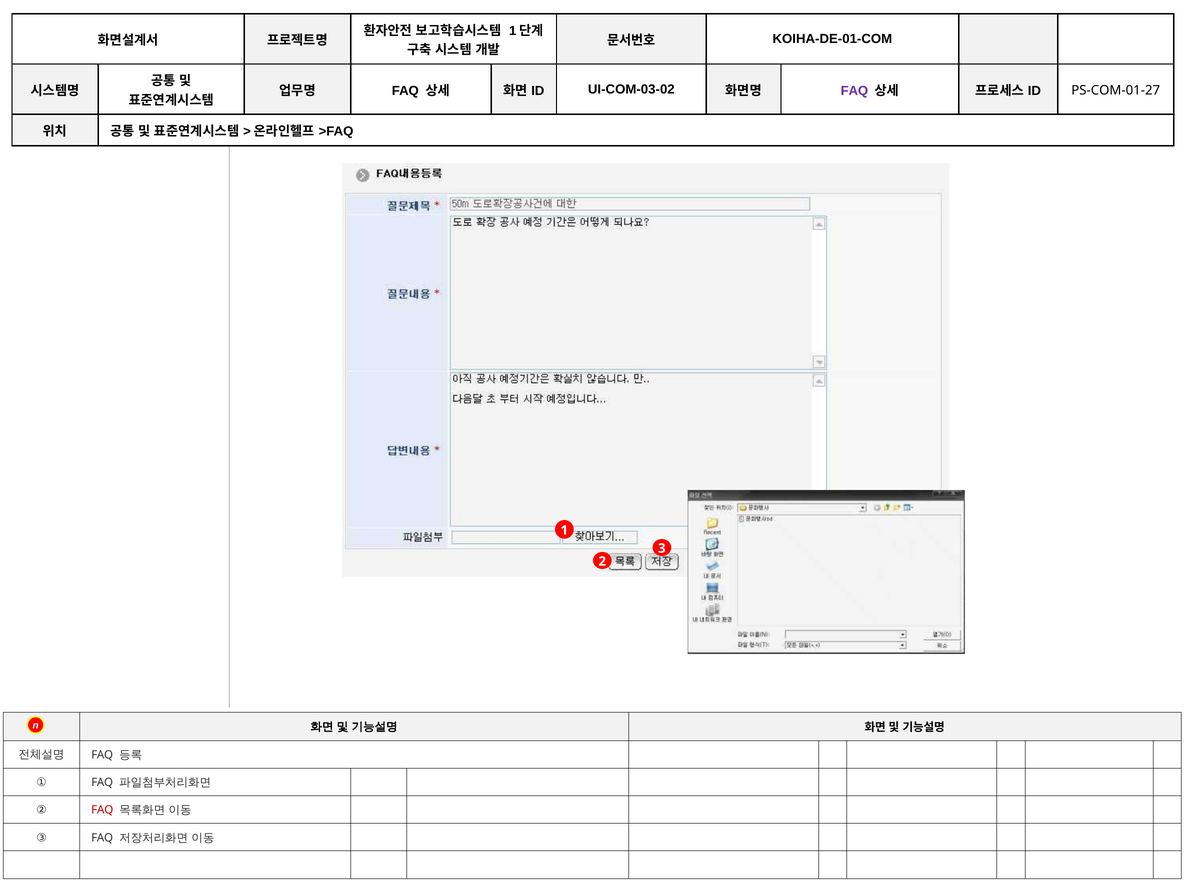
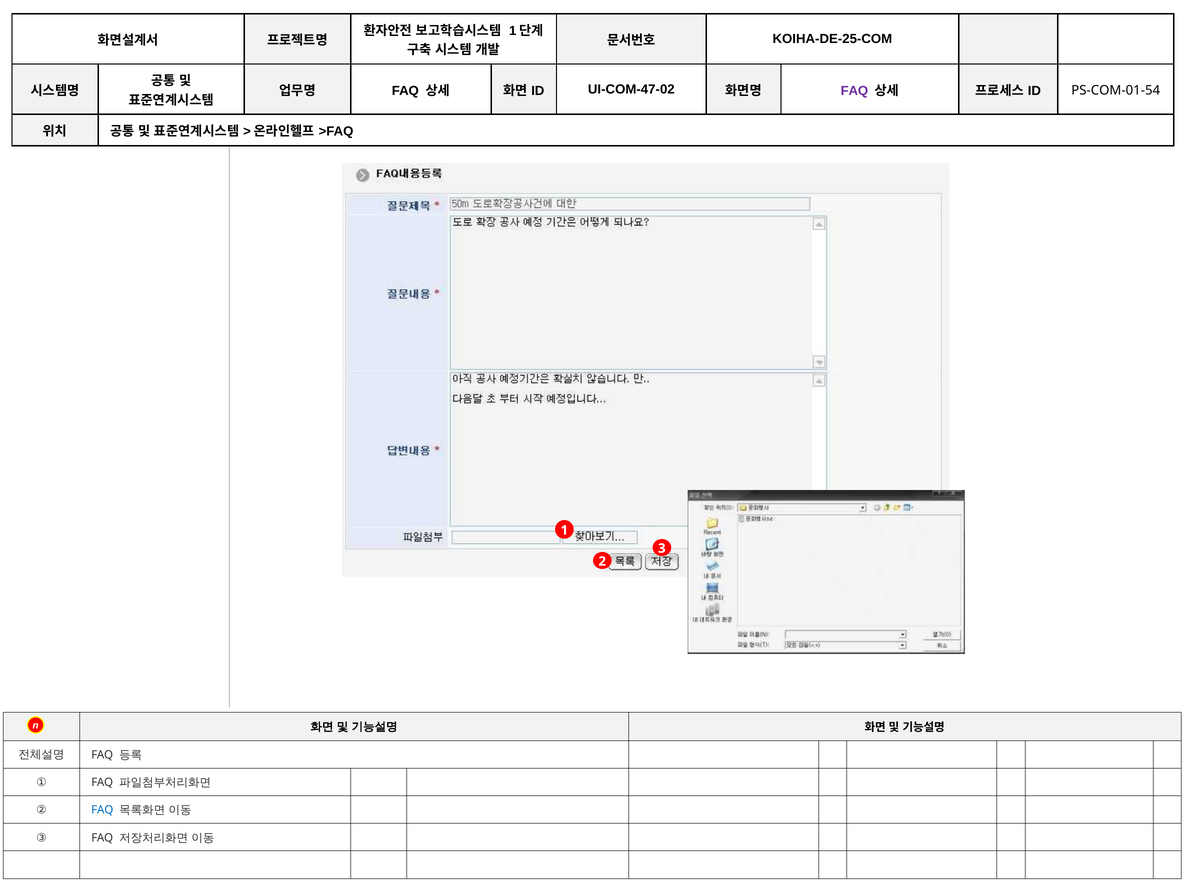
KOIHA-DE-01-COM: KOIHA-DE-01-COM -> KOIHA-DE-25-COM (832, 39)
UI-COM-03-02: UI-COM-03-02 -> UI-COM-47-02 (631, 89)
PS-COM-01-27: PS-COM-01-27 -> PS-COM-01-54 (1116, 91)
FAQ colour: red -> blue (102, 810)
